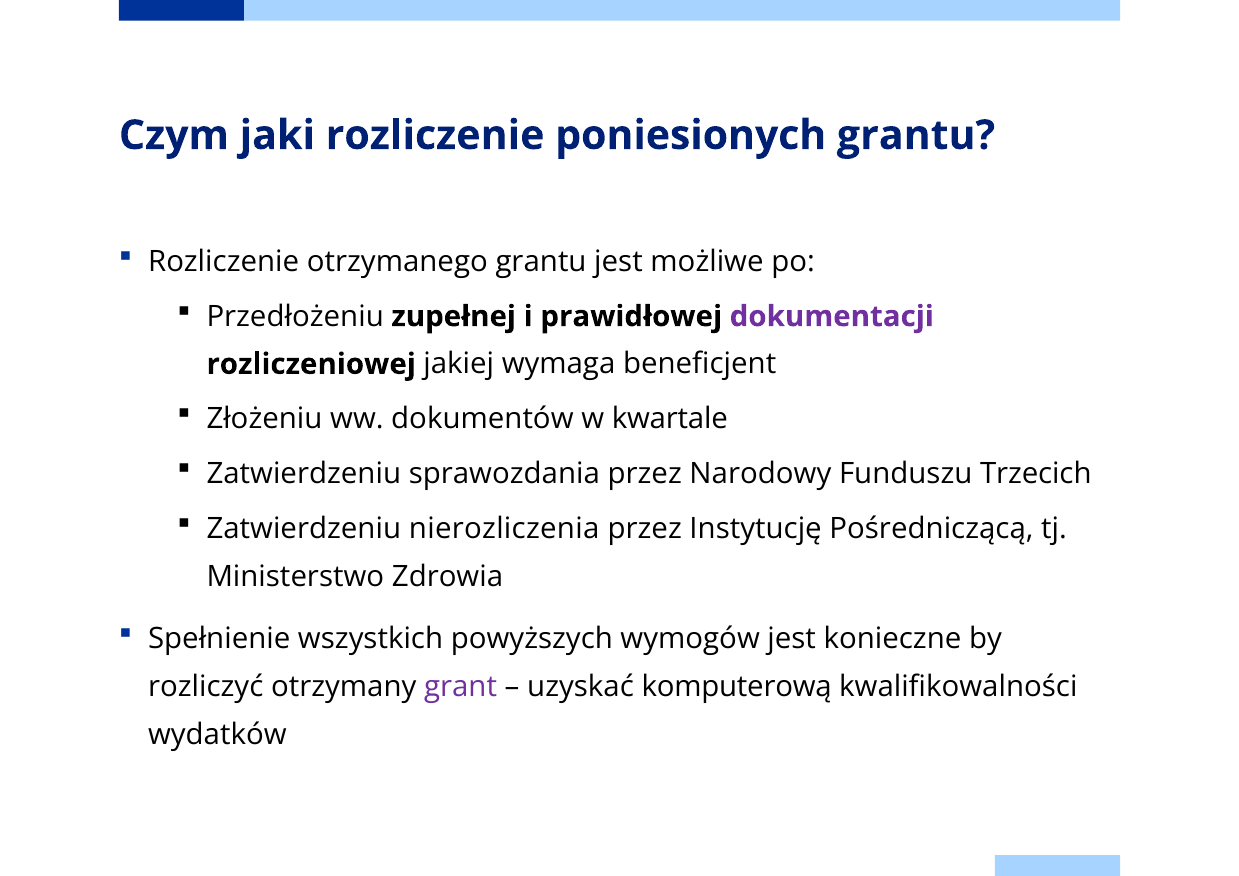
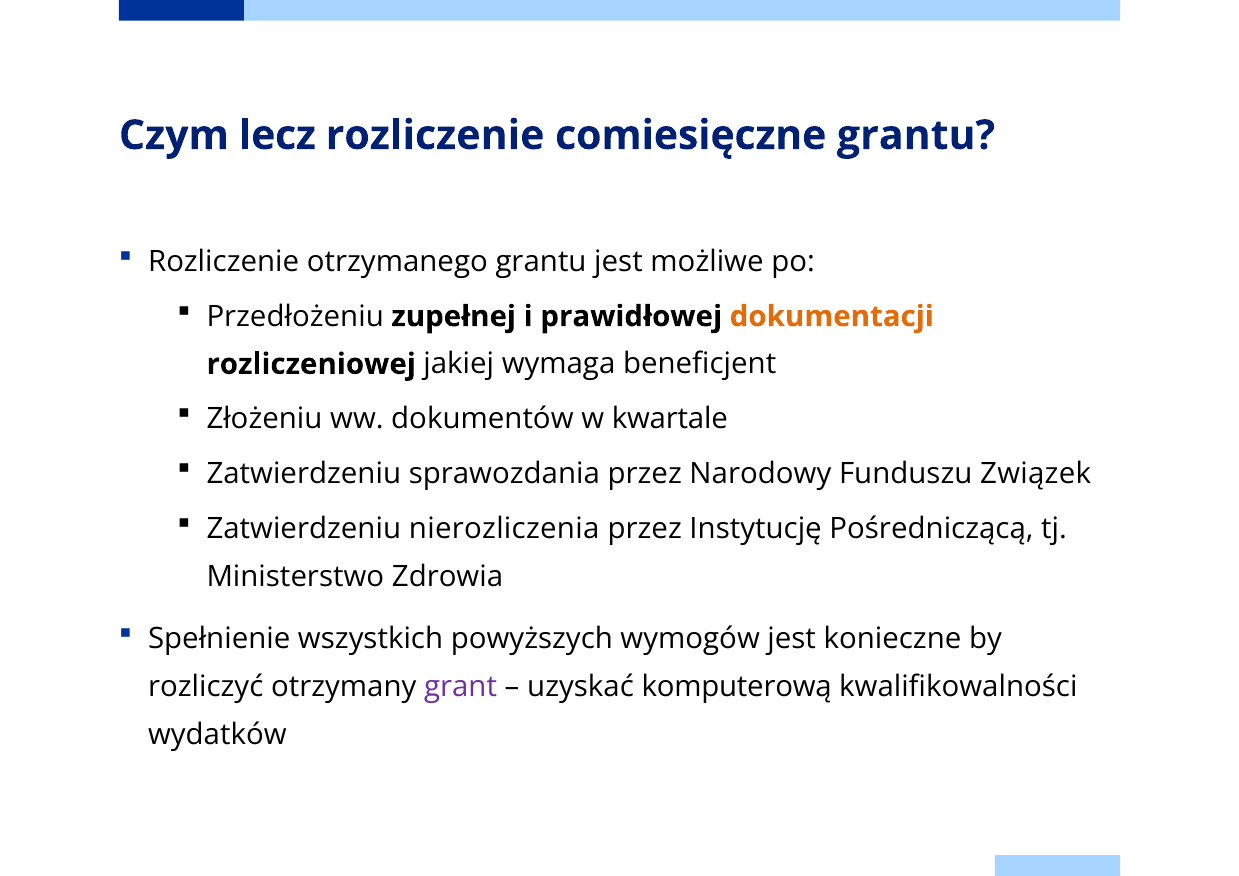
jaki: jaki -> lecz (277, 135)
poniesionych: poniesionych -> comiesięczne (691, 135)
dokumentacji colour: purple -> orange (832, 316)
Trzecich: Trzecich -> Związek (1036, 474)
